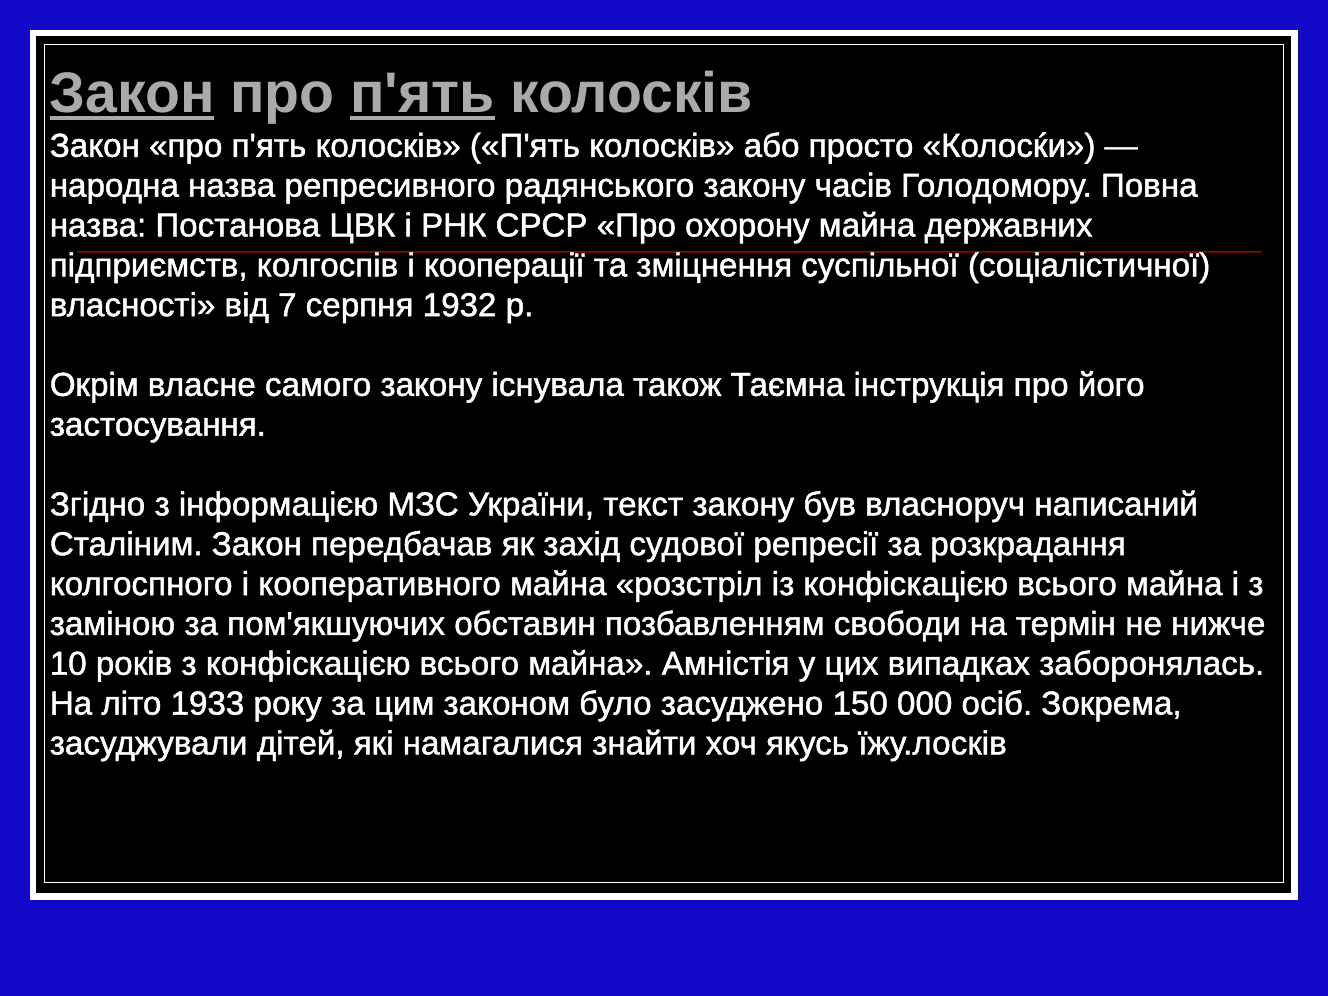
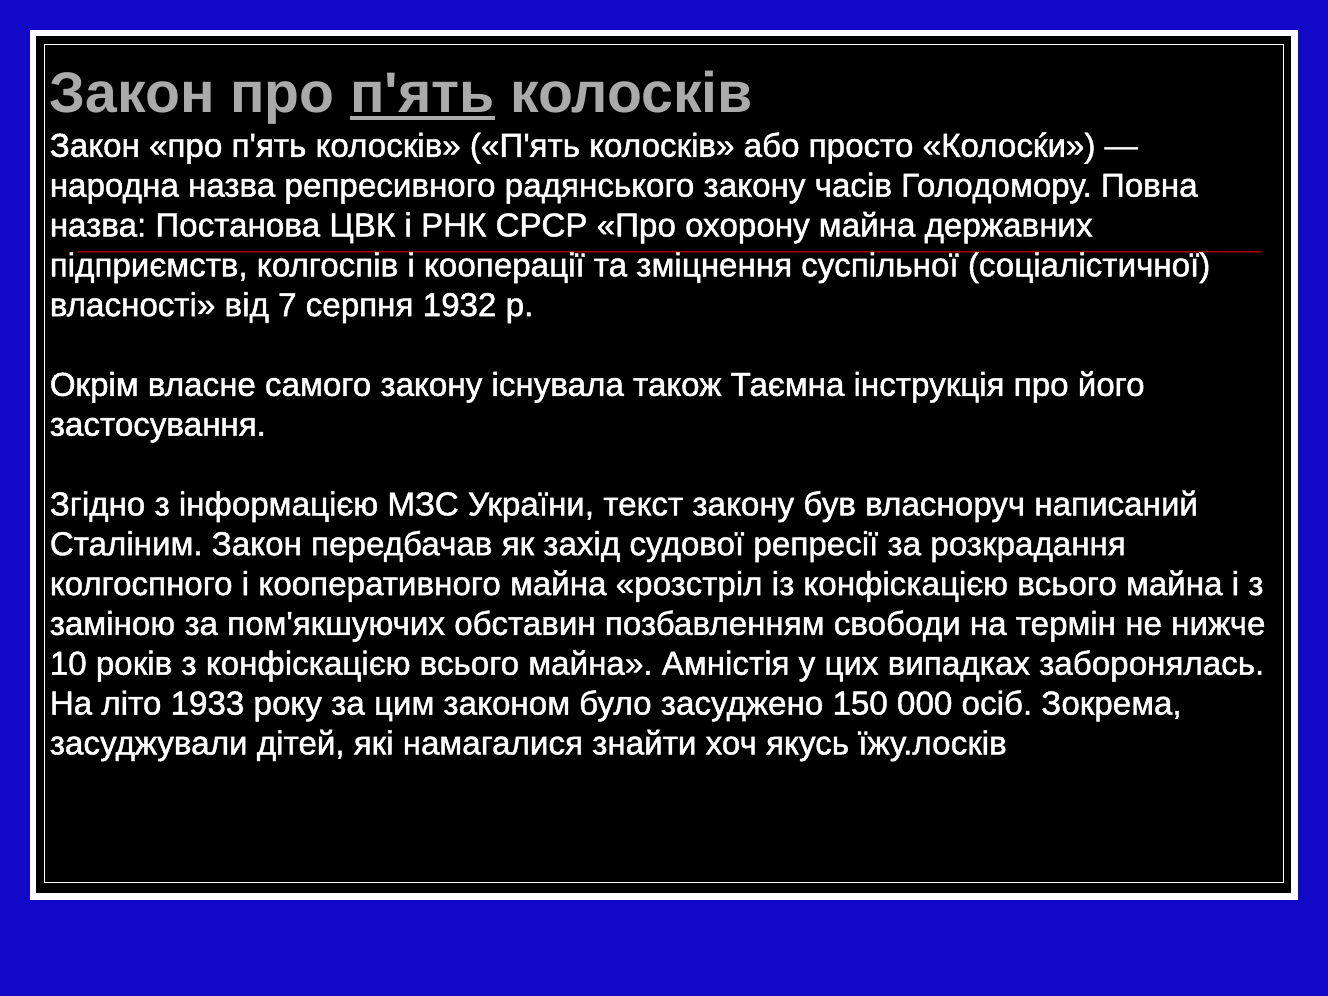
Закон underline: present -> none (132, 93)
